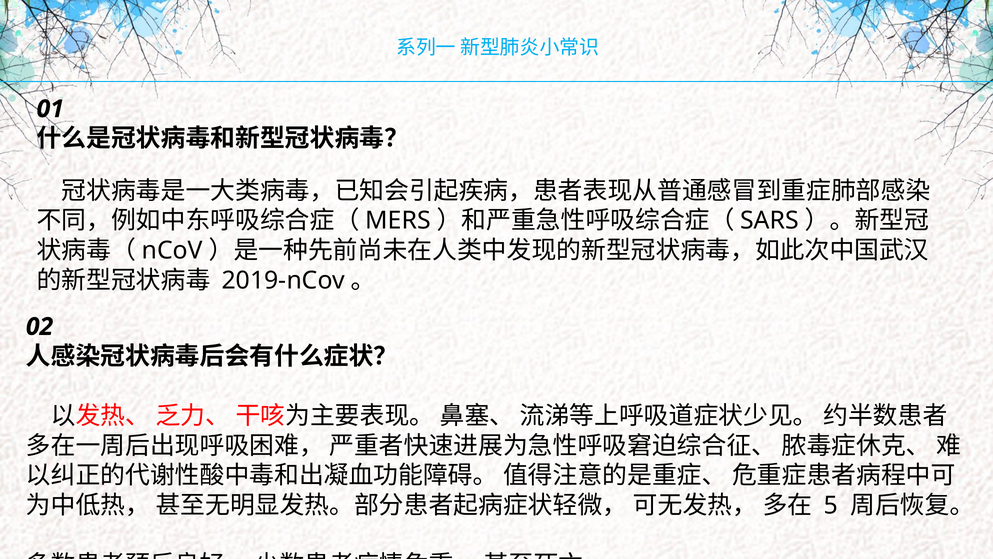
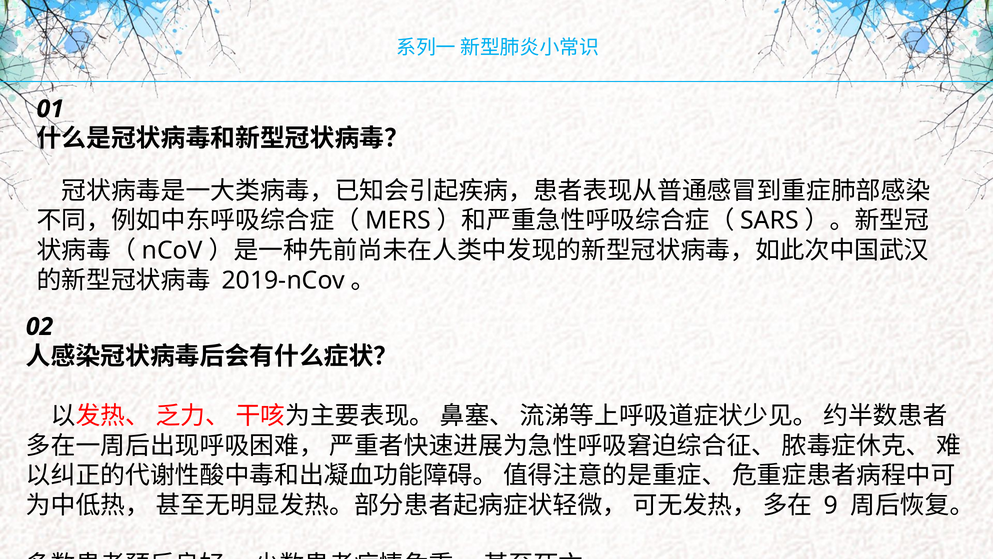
5: 5 -> 9 (831, 505)
